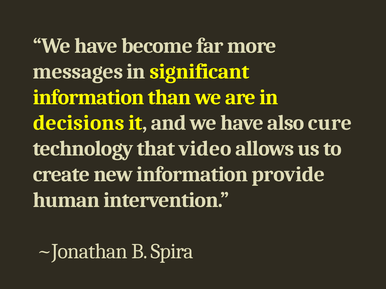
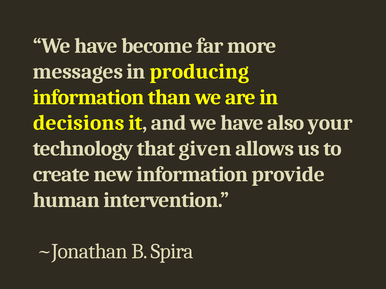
significant: significant -> producing (199, 72)
cure: cure -> your (330, 123)
video: video -> given (205, 149)
